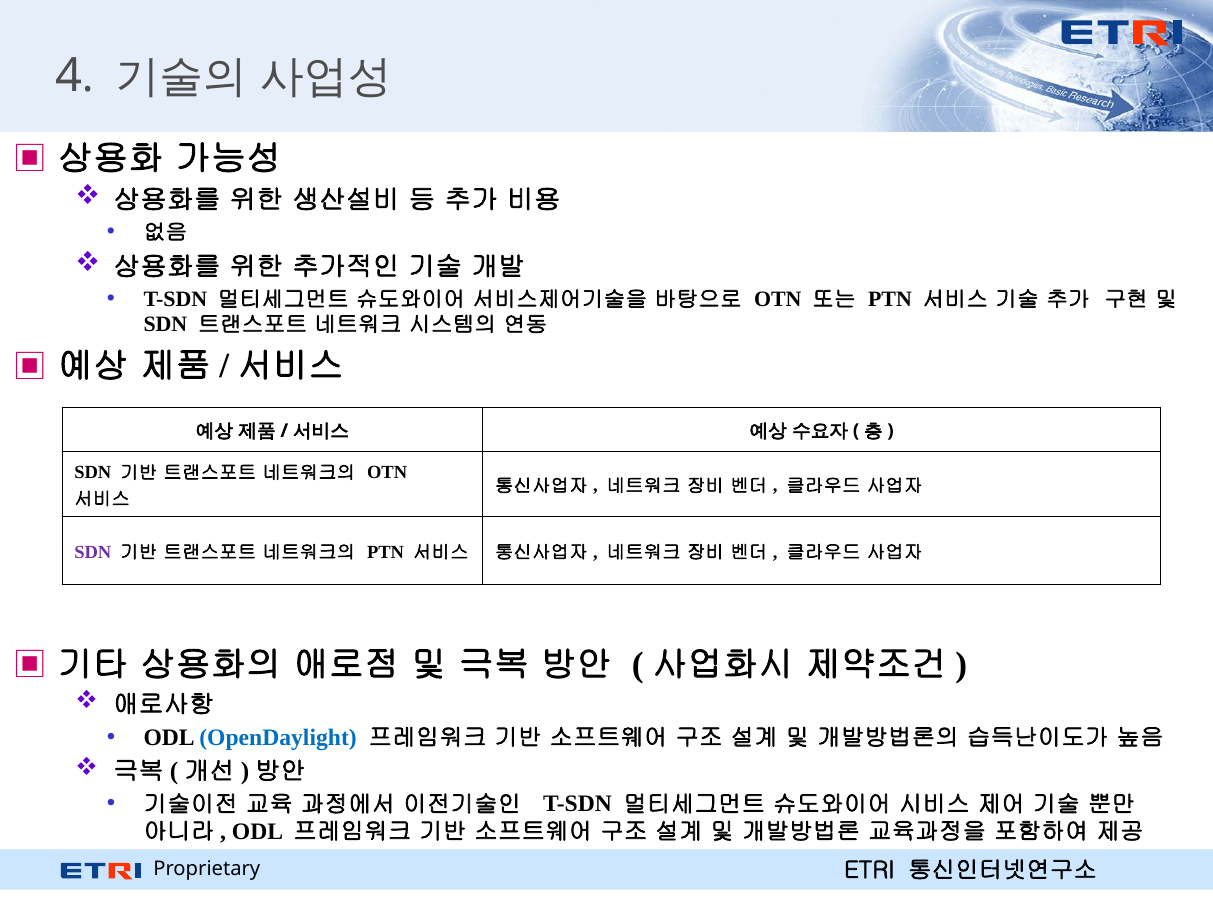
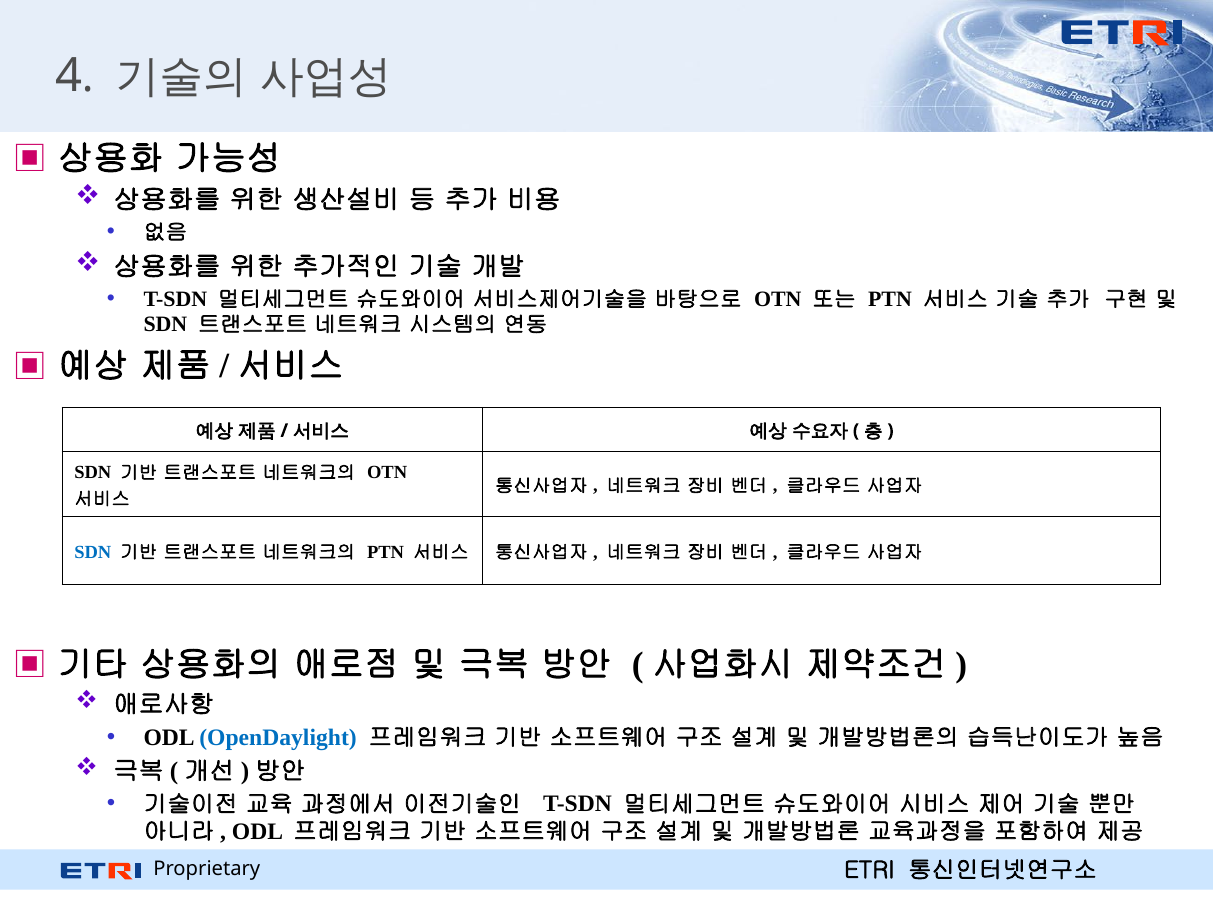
SDN colour: purple -> blue (93, 552)
